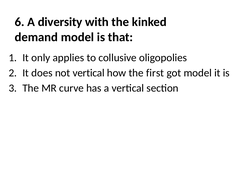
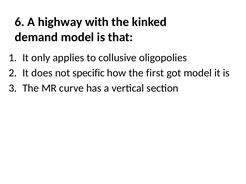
diversity: diversity -> highway (60, 22)
not vertical: vertical -> specific (89, 73)
